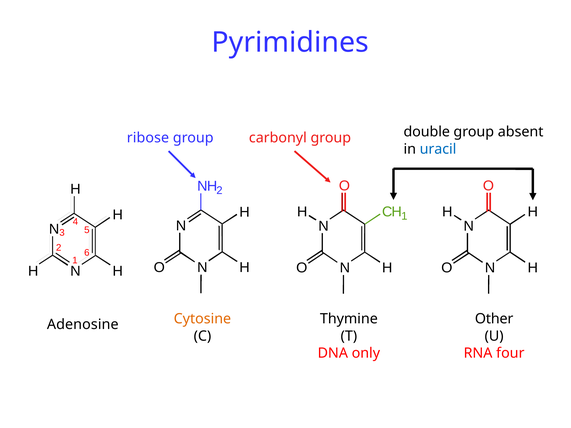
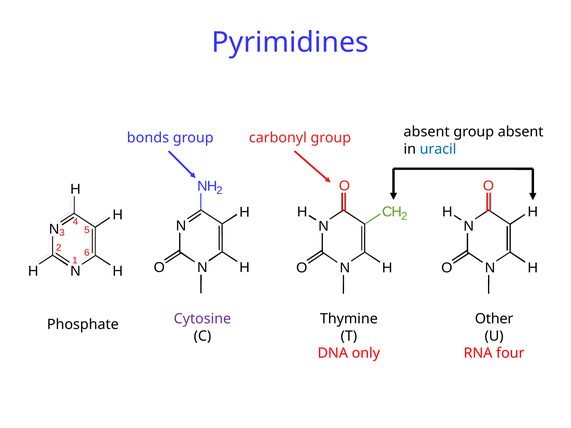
ribose: ribose -> bonds (148, 138)
carbonyl group double: double -> absent (427, 132)
1: 1 -> 2 (404, 216)
Cytosine colour: orange -> purple (202, 319)
Adenosine: Adenosine -> Phosphate (83, 325)
